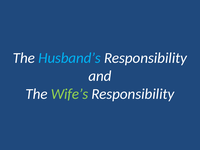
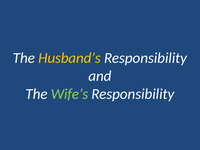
Husband’s colour: light blue -> yellow (70, 58)
